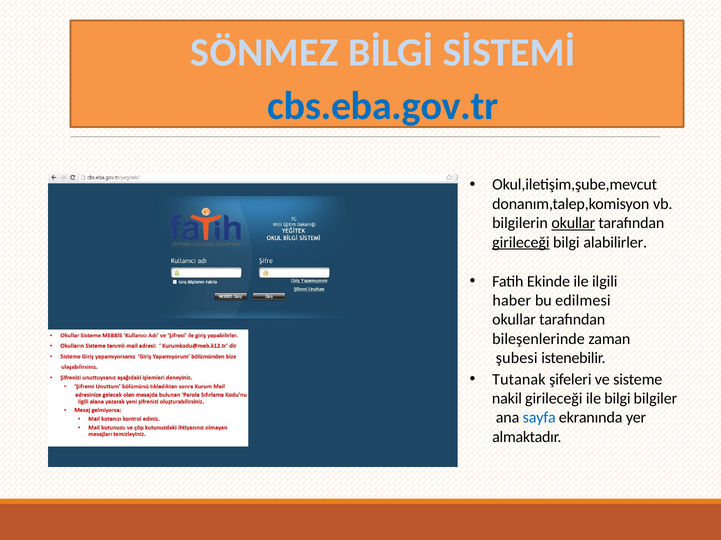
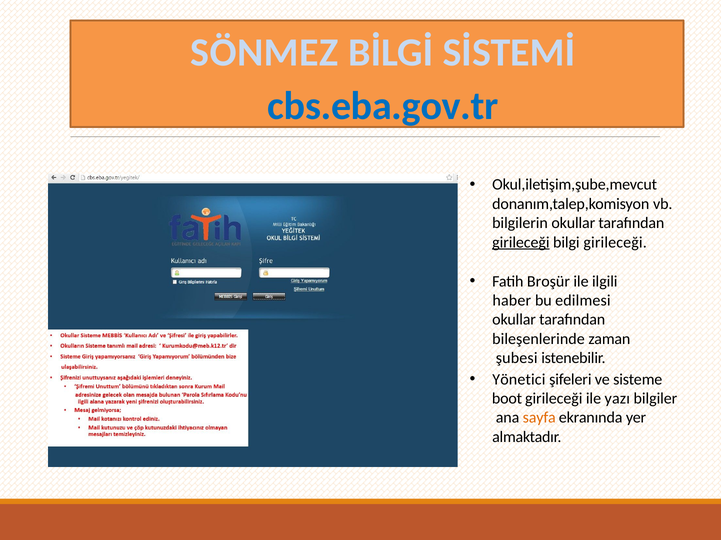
okullar underline: present -> none (573, 223)
bilgi alabilirler: alabilirler -> girileceği (615, 243)
Ekinde: Ekinde -> Broşür (548, 282)
Tutanak: Tutanak -> Yönetici (519, 380)
nakil: nakil -> boot (507, 399)
ile bilgi: bilgi -> yazı (617, 399)
sayfa colour: blue -> orange (539, 418)
